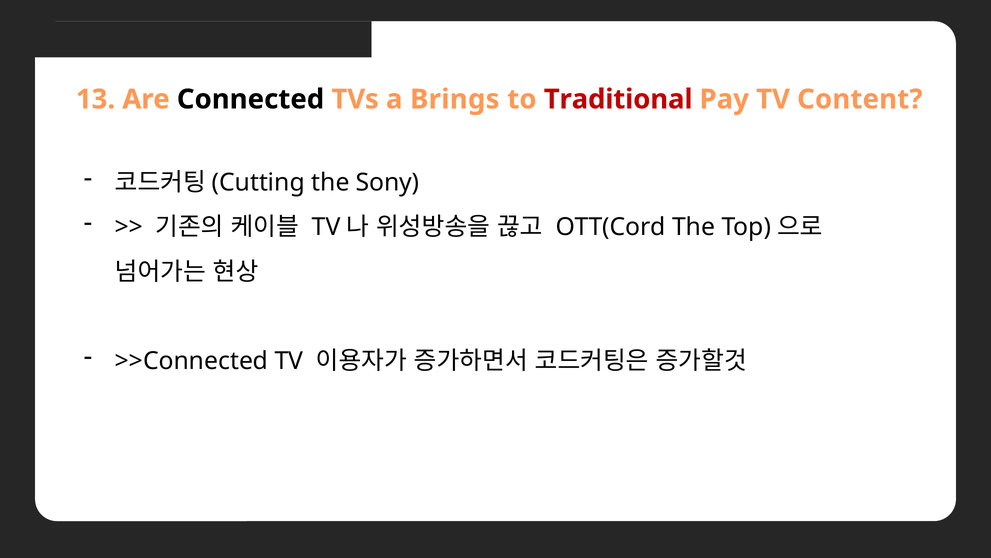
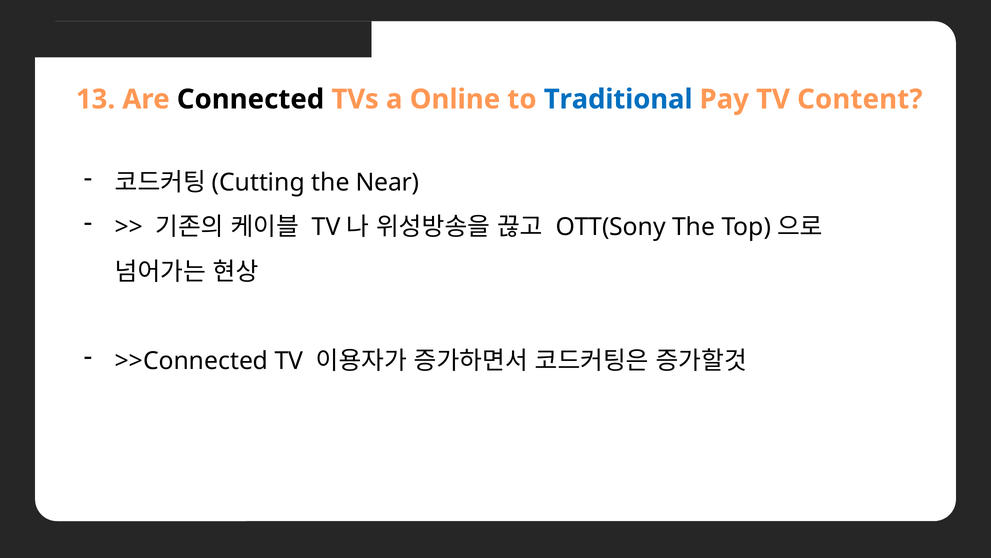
Brings: Brings -> Online (455, 99)
Traditional colour: red -> blue (618, 99)
Sony: Sony -> Near (388, 182)
OTT(Cord: OTT(Cord -> OTT(Sony (611, 227)
